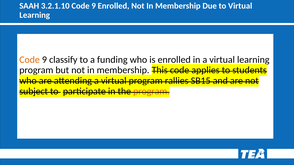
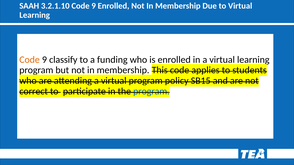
rallies: rallies -> policy (177, 81)
subject: subject -> correct (34, 92)
program colour: orange -> blue (151, 92)
